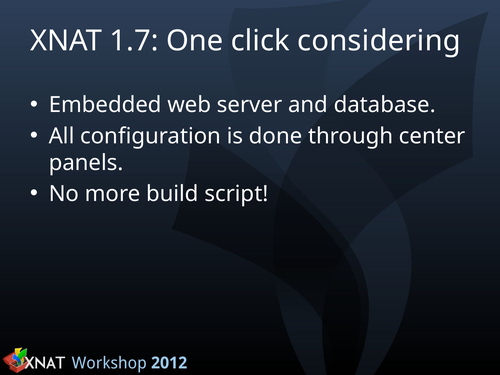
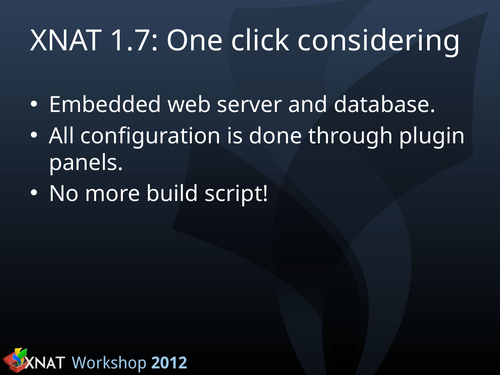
center: center -> plugin (432, 136)
